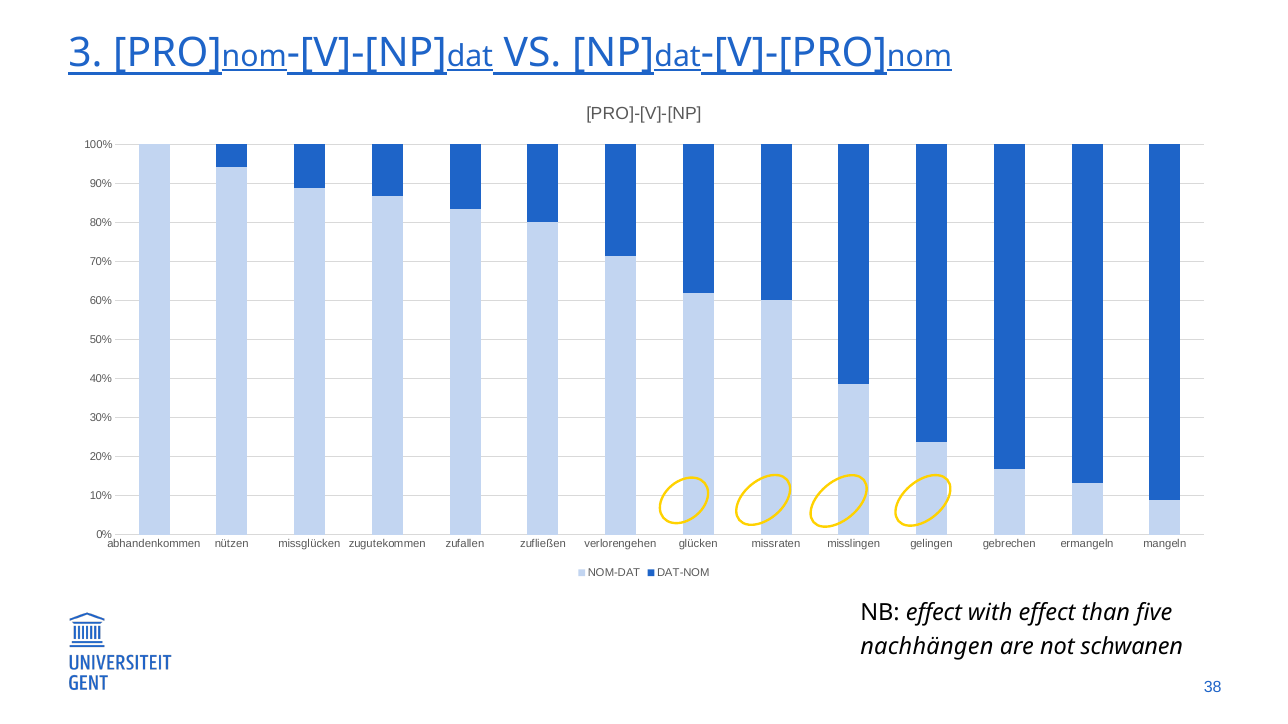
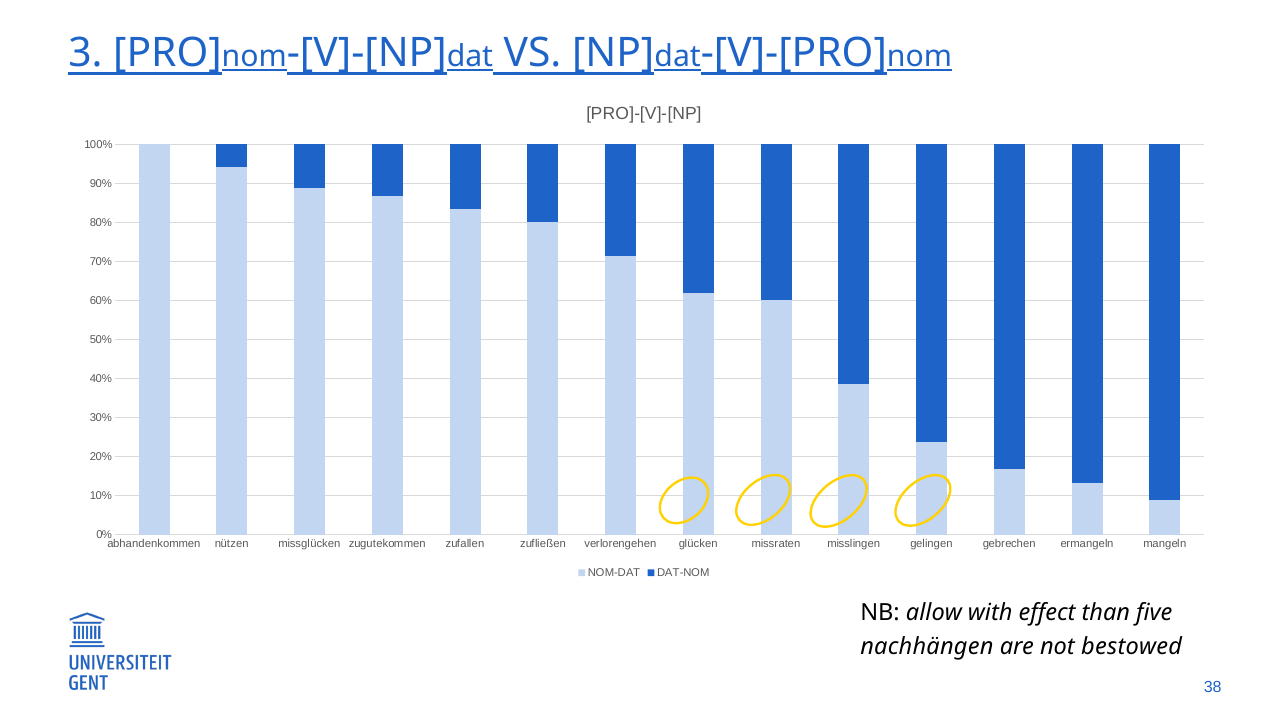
NB effect: effect -> allow (934, 613)
schwanen: schwanen -> bestowed (1132, 647)
